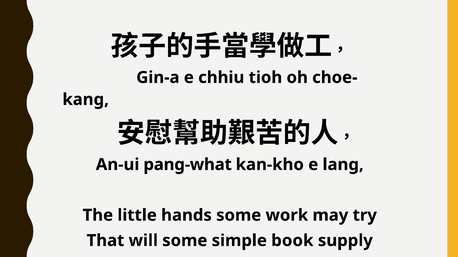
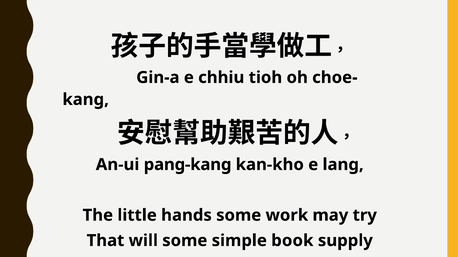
pang-what: pang-what -> pang-kang (188, 165)
